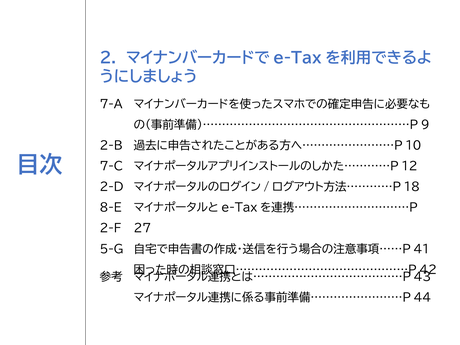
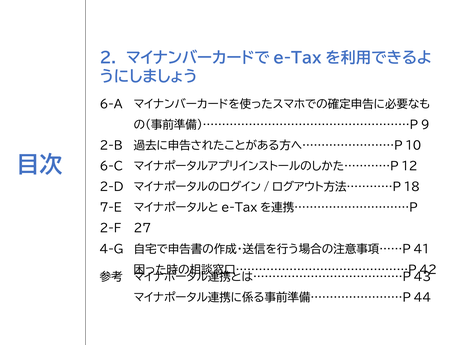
7-A: 7-A -> 6-A (111, 104)
7-C: 7-C -> 6-C (111, 166)
8-E: 8-E -> 7-E (111, 208)
5-G: 5-G -> 4-G (112, 249)
